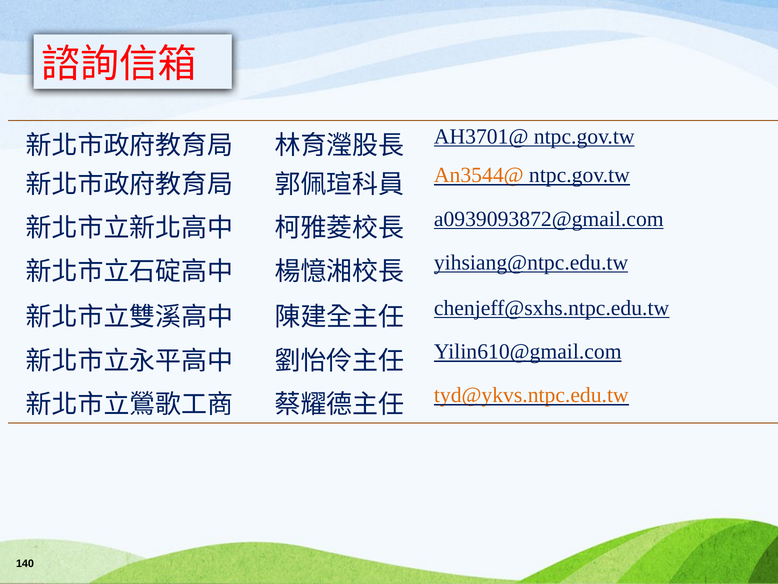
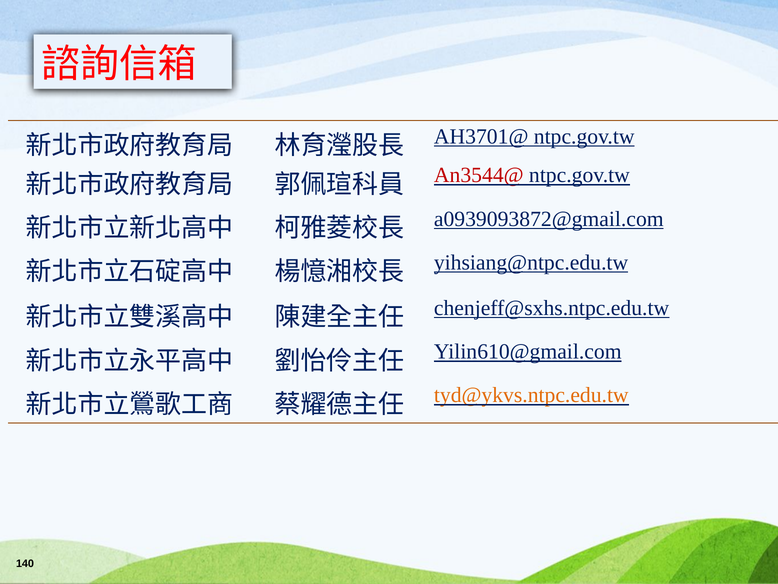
An3544@ colour: orange -> red (479, 175)
